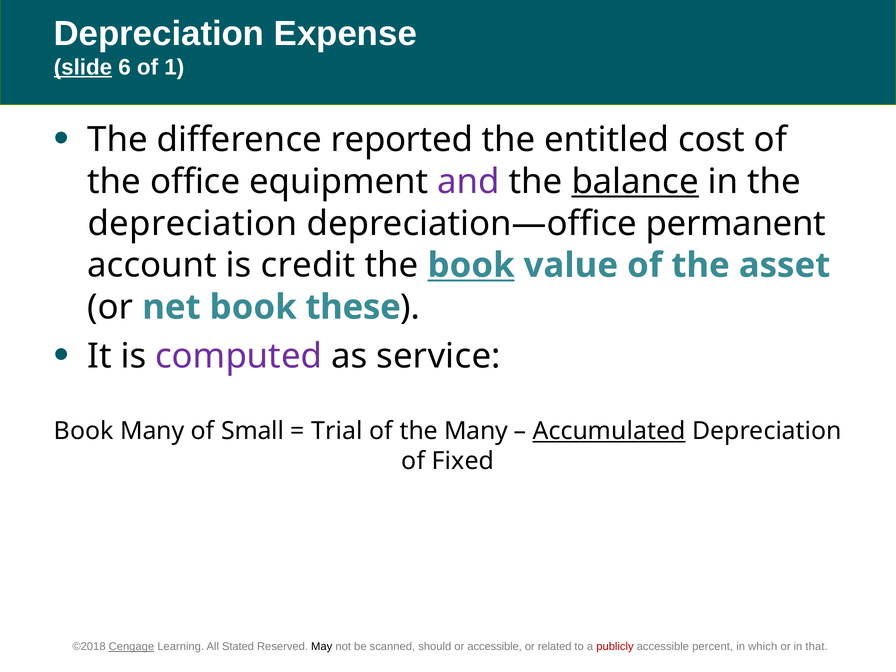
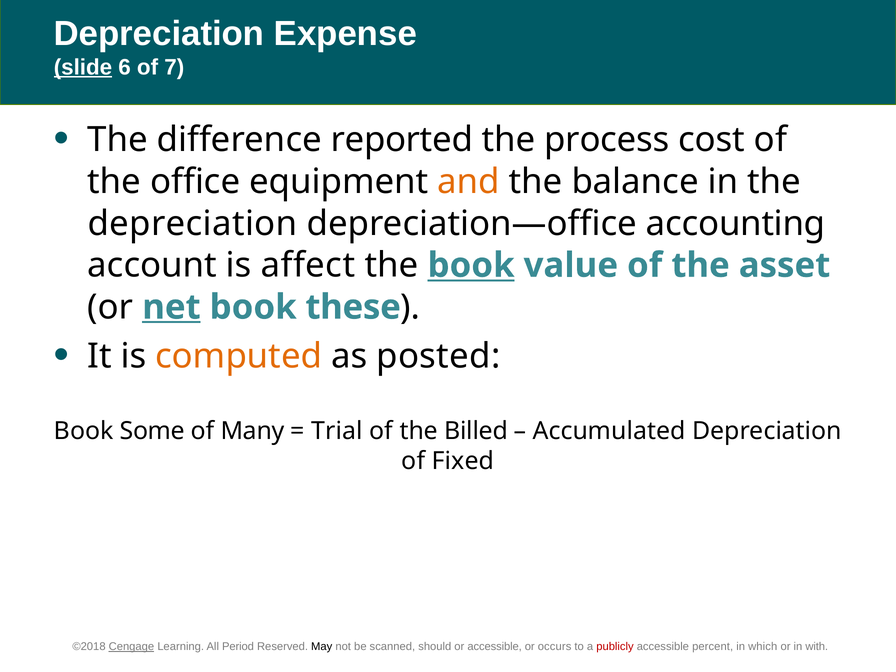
1: 1 -> 7 (174, 67)
entitled: entitled -> process (607, 140)
and colour: purple -> orange (469, 182)
balance underline: present -> none (635, 182)
permanent: permanent -> accounting (736, 224)
credit: credit -> affect (308, 265)
net underline: none -> present (171, 307)
computed colour: purple -> orange (239, 356)
service: service -> posted (438, 356)
Book Many: Many -> Some (152, 431)
Small: Small -> Many (253, 431)
the Many: Many -> Billed (476, 431)
Accumulated underline: present -> none (609, 431)
Stated: Stated -> Period (238, 647)
related: related -> occurs (555, 647)
that: that -> with (817, 647)
